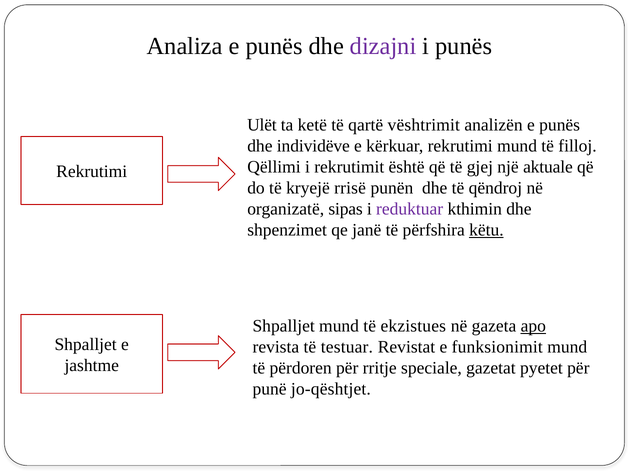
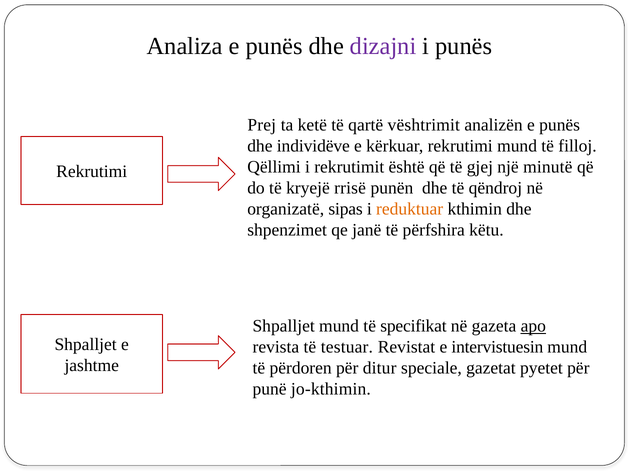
Ulët: Ulët -> Prej (262, 125)
aktuale: aktuale -> minutë (548, 167)
reduktuar colour: purple -> orange (410, 209)
këtu underline: present -> none (486, 230)
ekzistues: ekzistues -> specifikat (413, 326)
funksionimit: funksionimit -> intervistuesin (497, 347)
rritje: rritje -> ditur (380, 368)
jo-qështjet: jo-qështjet -> jo-kthimin (331, 389)
